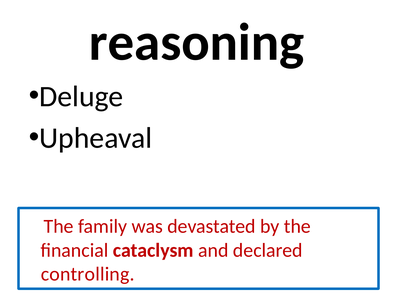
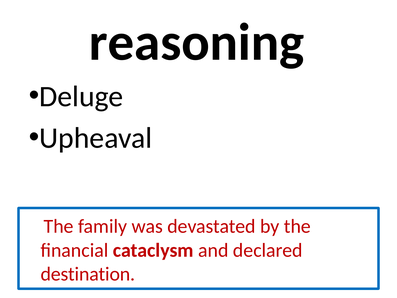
controlling: controlling -> destination (88, 274)
